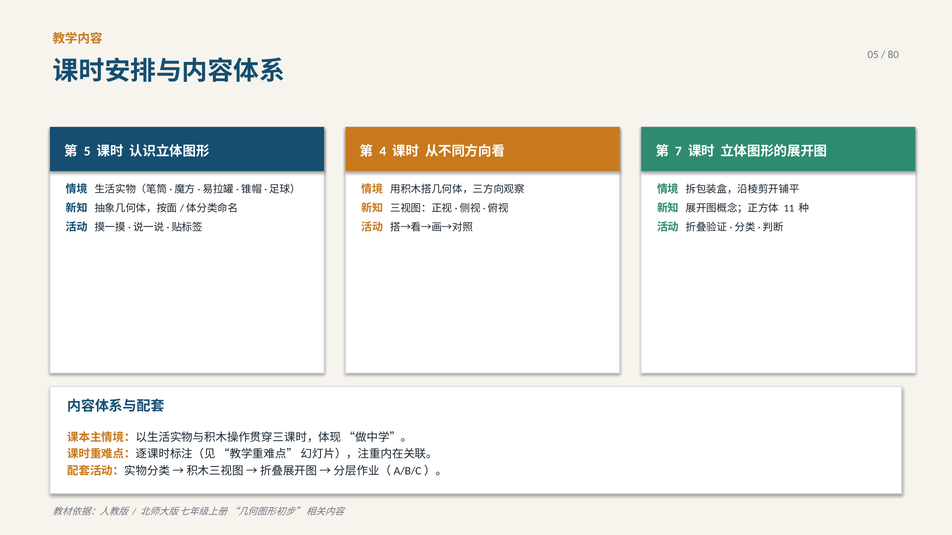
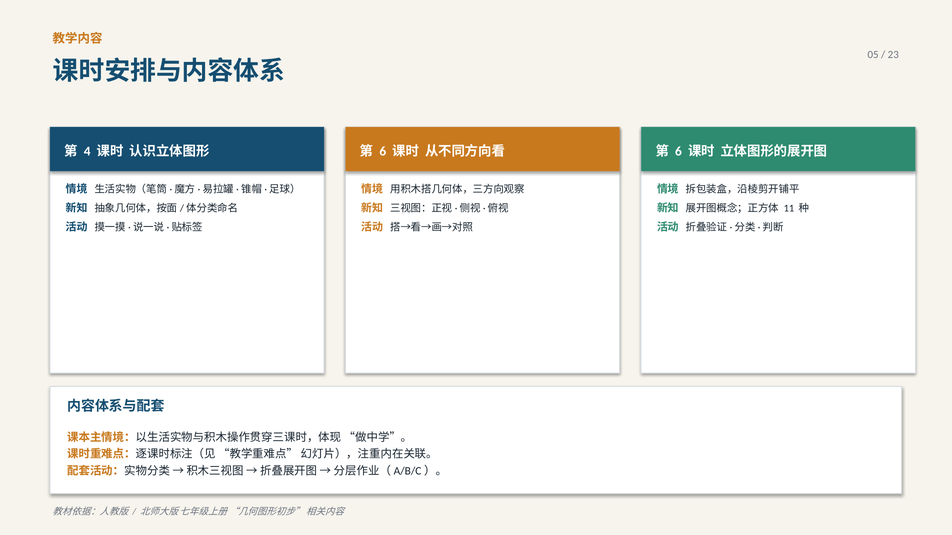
80: 80 -> 23 (893, 55)
5: 5 -> 4 (87, 152)
4: 4 -> 6 (383, 152)
7: 7 -> 6 (678, 152)
